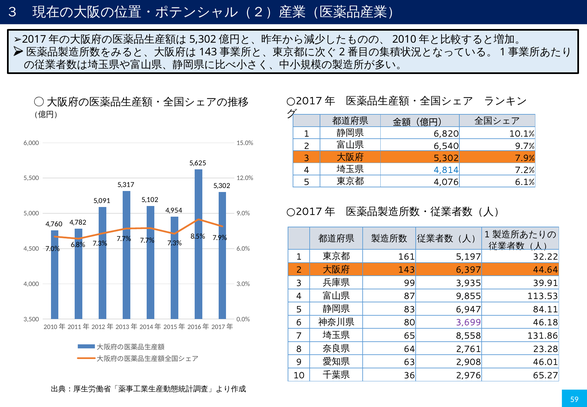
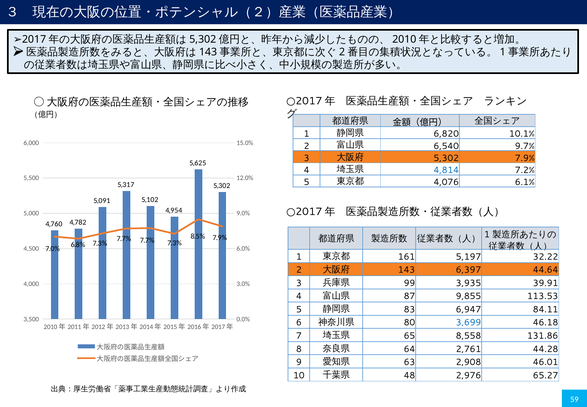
3,699 colour: purple -> blue (468, 322)
23.28: 23.28 -> 44.28 (546, 348)
36: 36 -> 48 (409, 375)
